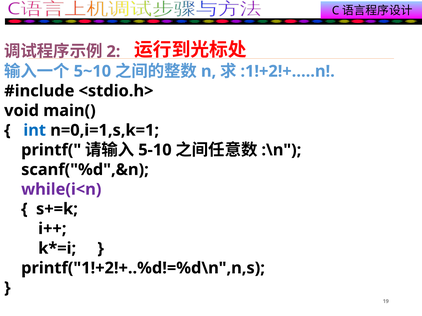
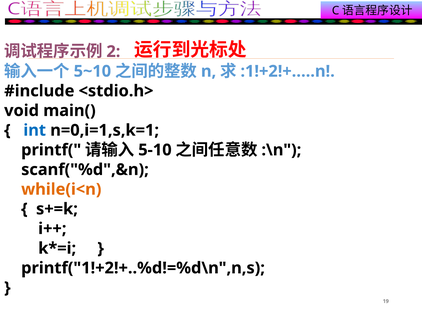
while(i<n colour: purple -> orange (61, 190)
